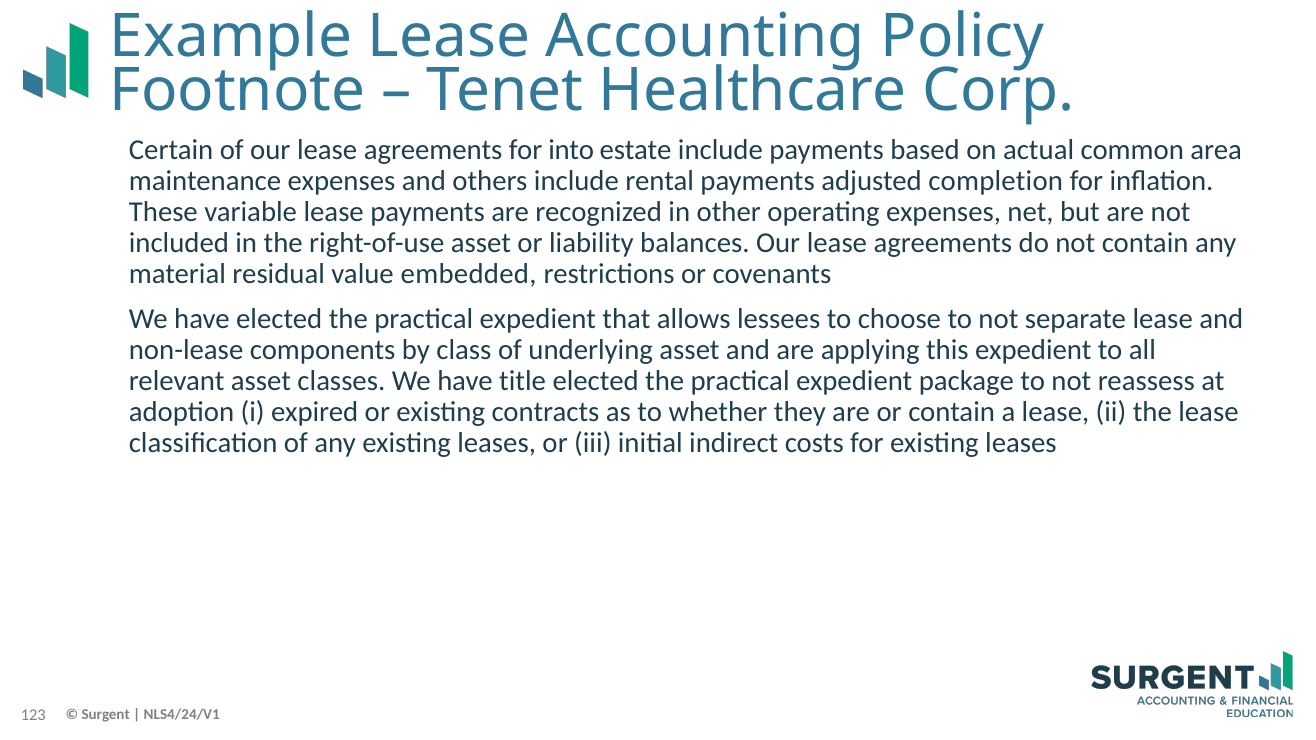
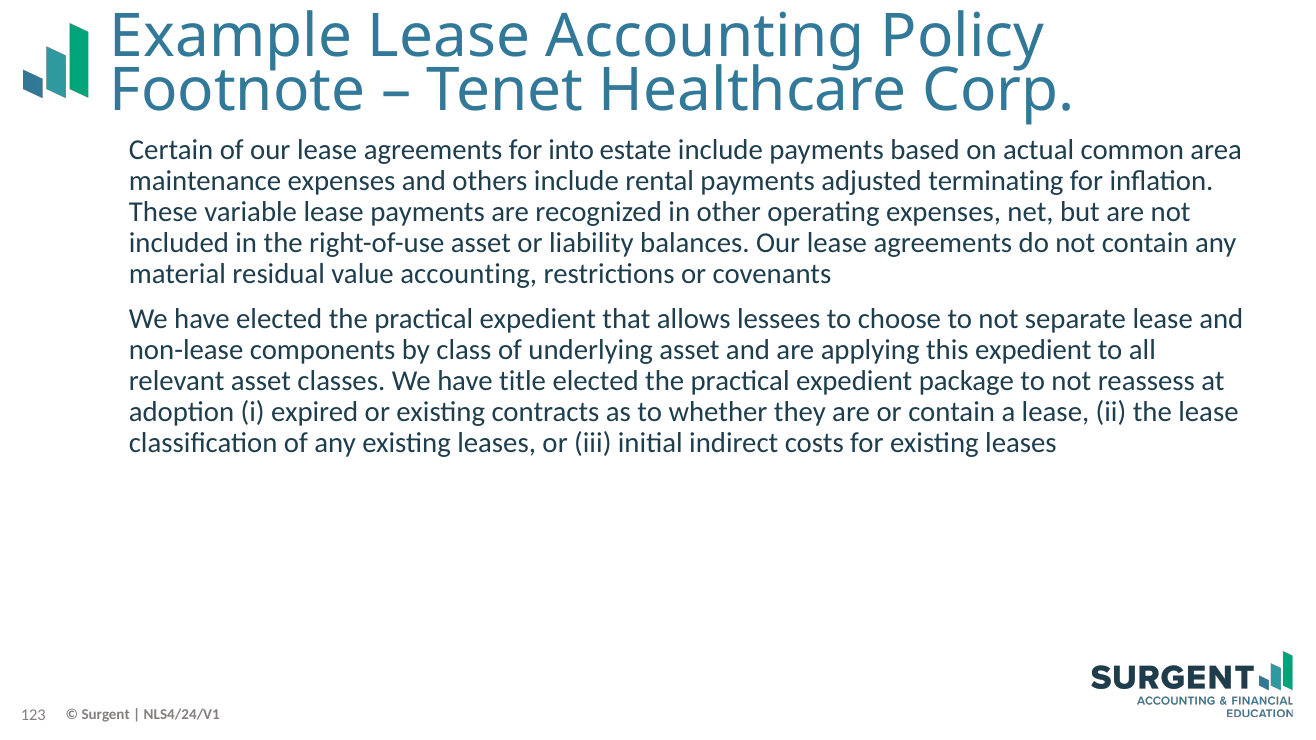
completion: completion -> terminating (996, 181)
value embedded: embedded -> accounting (469, 274)
